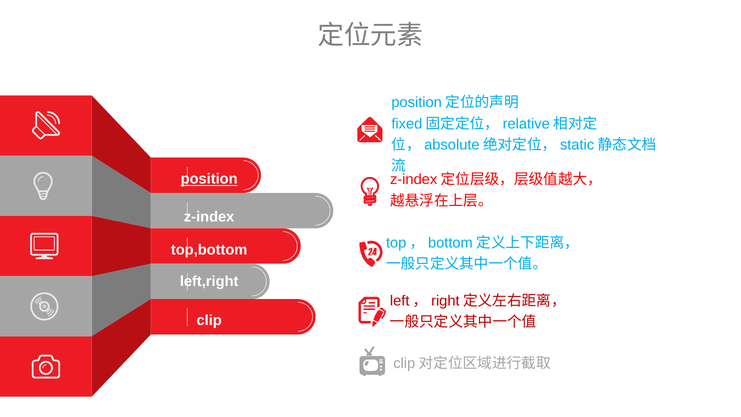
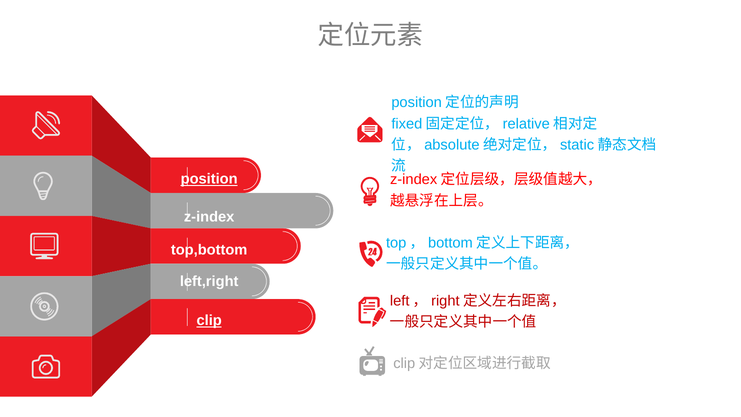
clip underline: none -> present (209, 320)
